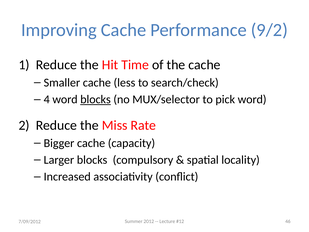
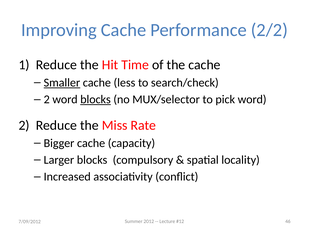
9/2: 9/2 -> 2/2 (269, 30)
Smaller underline: none -> present (62, 83)
4: 4 -> 2 (47, 99)
